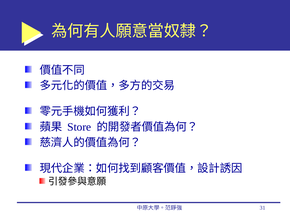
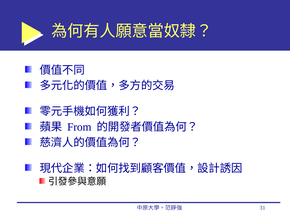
Store: Store -> From (79, 127)
